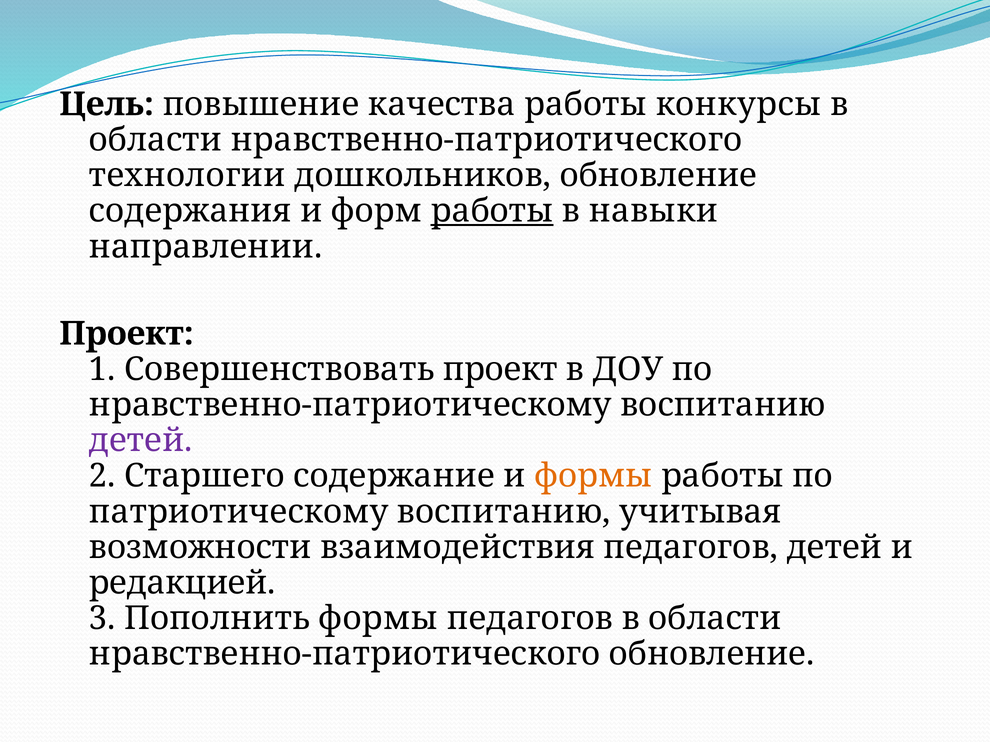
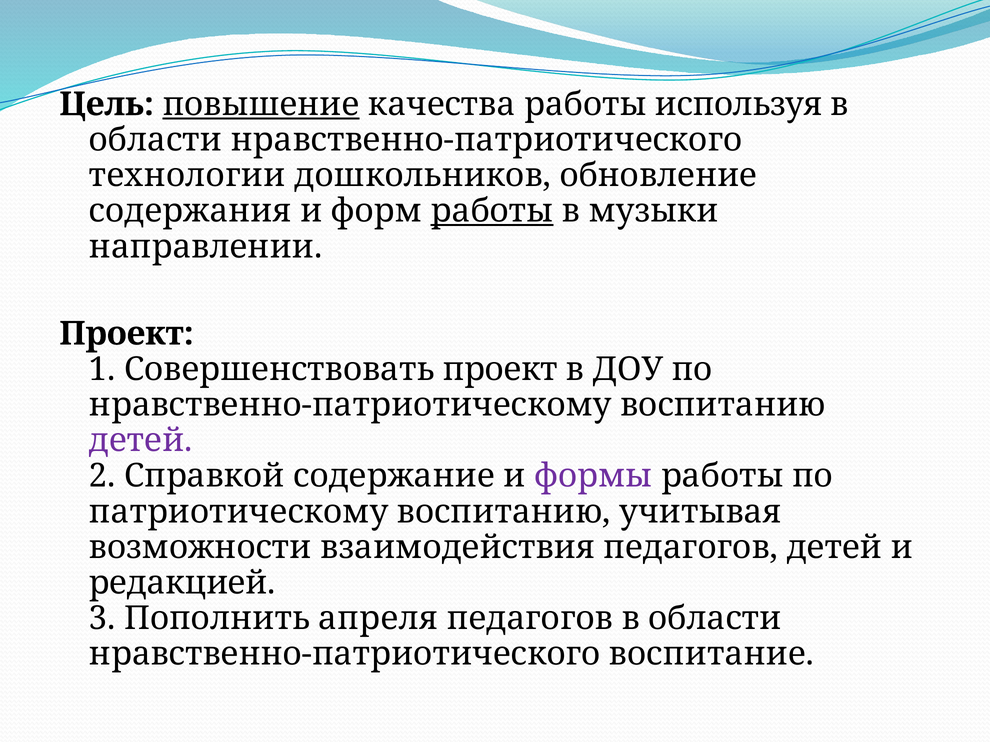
повышение underline: none -> present (261, 104)
конкурсы: конкурсы -> используя (739, 104)
навыки: навыки -> музыки (654, 211)
Старшего: Старшего -> Справкой (204, 476)
формы colour: orange -> purple (593, 476)
Пополнить формы: формы -> апреля (378, 619)
нравственно-патриотического обновление: обновление -> воспитание (712, 655)
